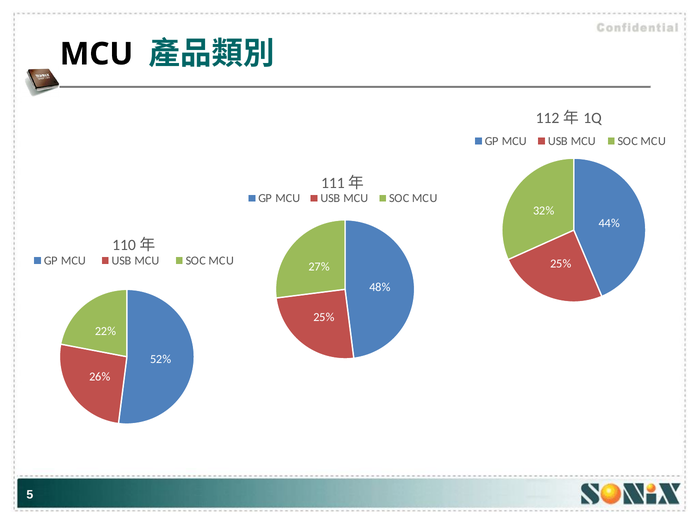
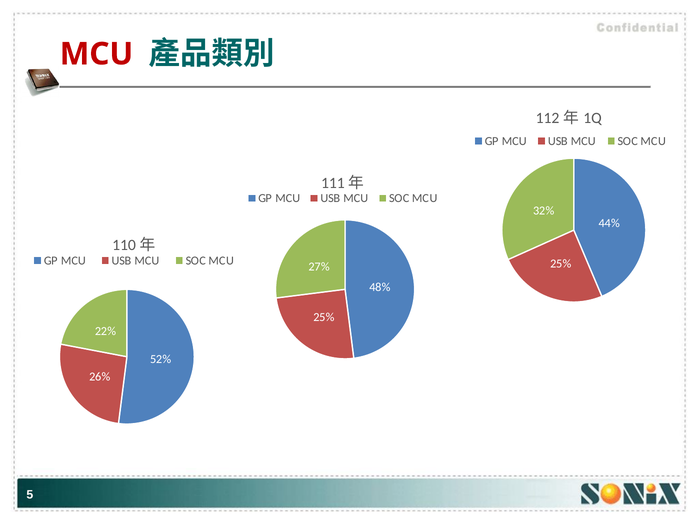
MCU colour: black -> red (96, 54)
